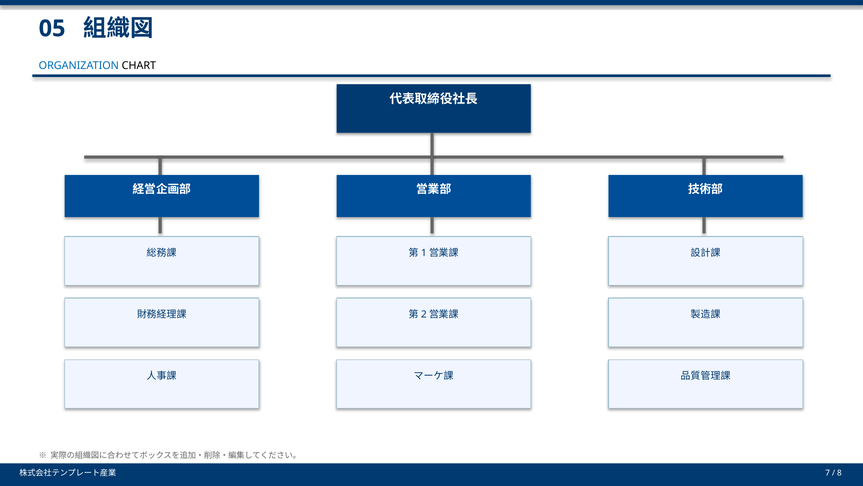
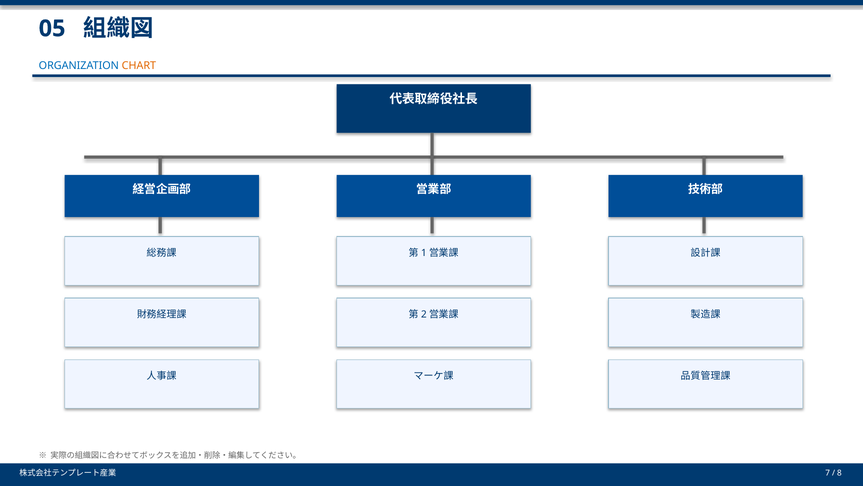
CHART colour: black -> orange (139, 65)
